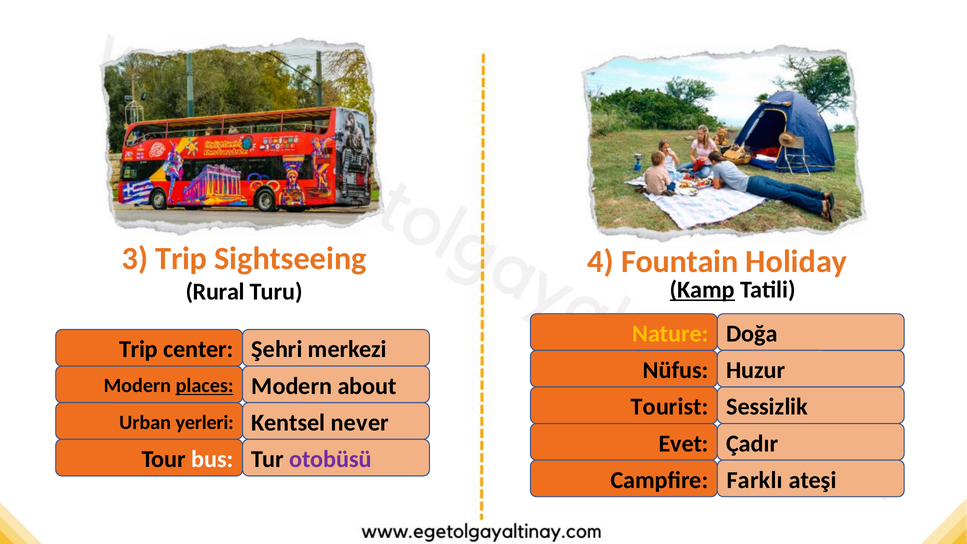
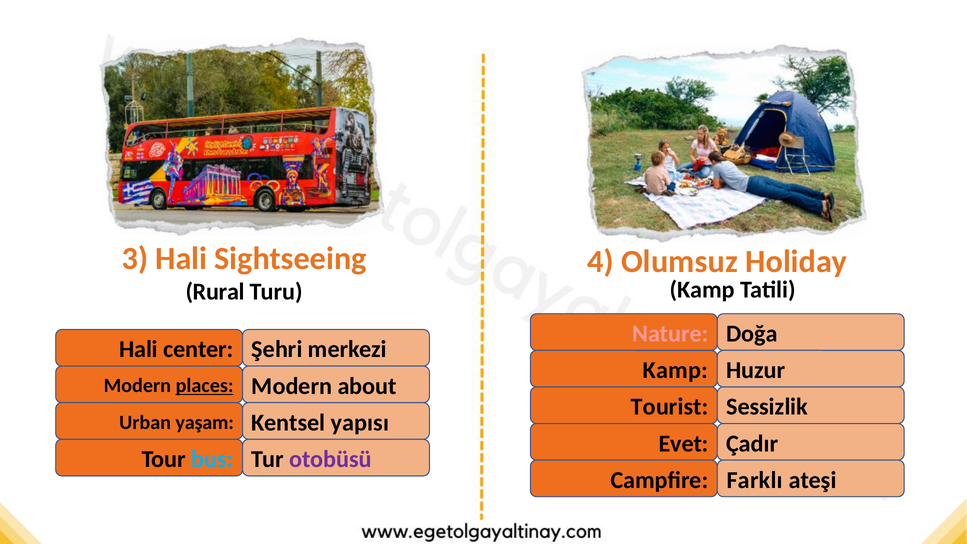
3 Trip: Trip -> Hali (181, 259)
Fountain: Fountain -> Olumsuz (680, 262)
Kamp underline: present -> none (702, 290)
Nature colour: yellow -> pink (670, 334)
Trip: Trip -> Hali (138, 349)
Nüfus: Nüfus -> Kamp (675, 370)
yerleri: yerleri -> yaşam (205, 422)
never: never -> yapısı (360, 423)
bus colour: white -> light blue (212, 459)
